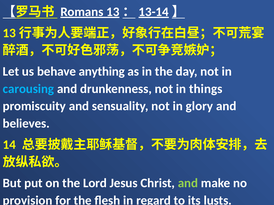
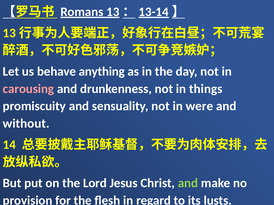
carousing colour: light blue -> pink (28, 89)
glory: glory -> were (199, 106)
believes: believes -> without (26, 124)
